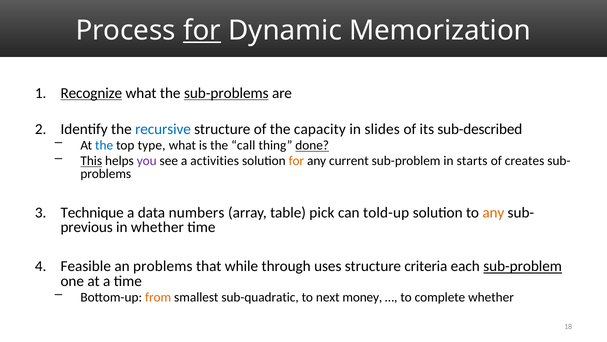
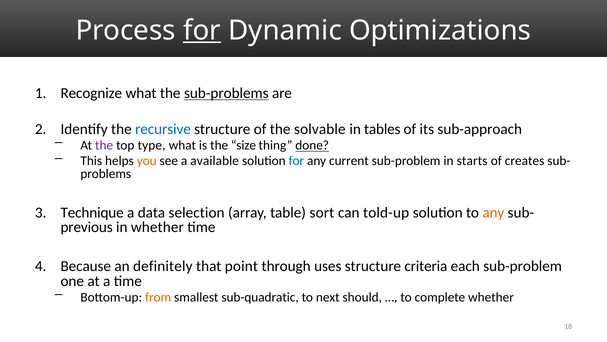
Memorization: Memorization -> Optimizations (440, 30)
Recognize underline: present -> none (91, 93)
capacity: capacity -> solvable (320, 129)
slides: slides -> tables (382, 129)
sub-described: sub-described -> sub-approach (480, 129)
the colour: blue -> purple (104, 145)
call: call -> size (243, 145)
This underline: present -> none (91, 161)
you colour: purple -> orange (147, 161)
activities: activities -> available (215, 161)
for colour: orange -> blue (296, 161)
numbers: numbers -> selection (197, 212)
pick: pick -> sort (322, 212)
Feasible: Feasible -> Because (86, 266)
an problems: problems -> definitely (163, 266)
while: while -> point (241, 266)
sub-problem underline: present -> none (523, 266)
money: money -> should (362, 297)
